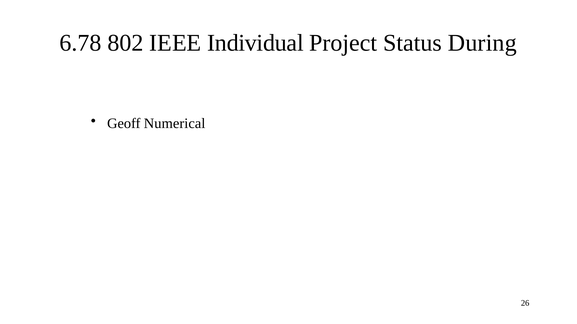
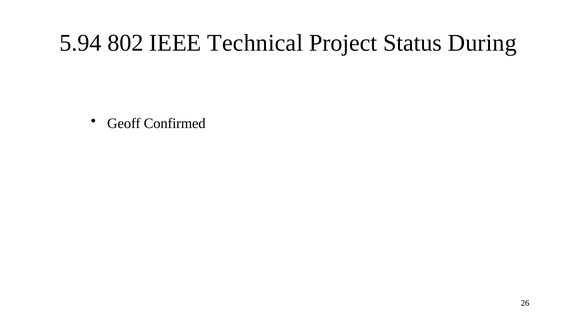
6.78: 6.78 -> 5.94 (80, 43)
Individual: Individual -> Technical (255, 43)
Numerical: Numerical -> Confirmed (175, 124)
